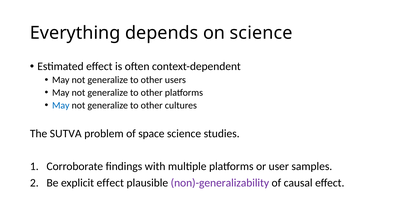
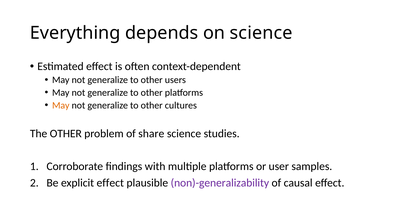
May colour: blue -> orange (61, 105)
The SUTVA: SUTVA -> OTHER (66, 134)
space: space -> share (151, 134)
